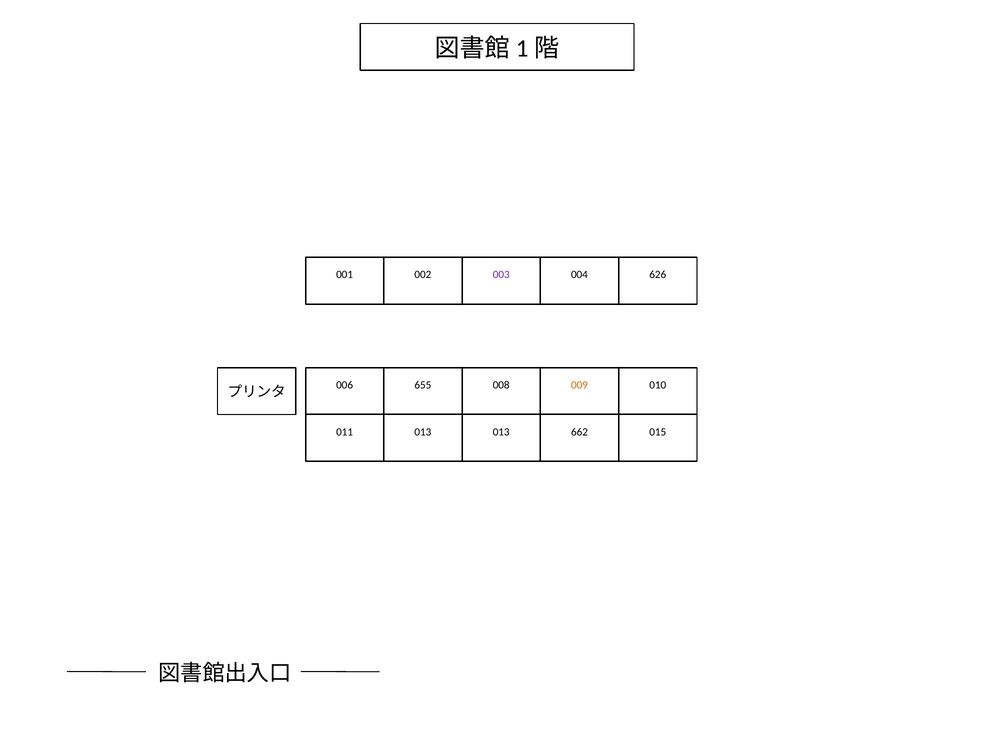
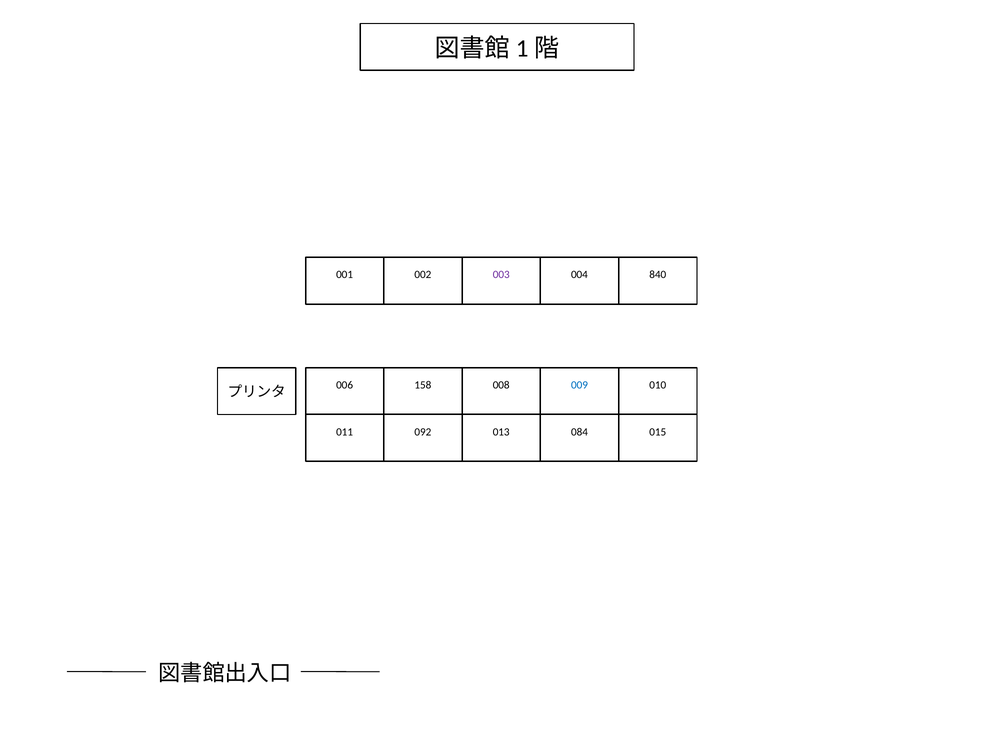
626: 626 -> 840 (658, 275)
655: 655 -> 158 (423, 385)
009 colour: orange -> blue (579, 385)
011 013: 013 -> 092 (423, 432)
662: 662 -> 084 (579, 432)
